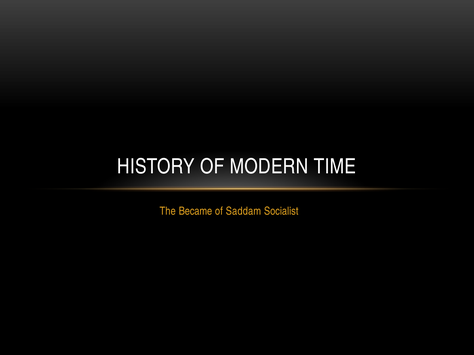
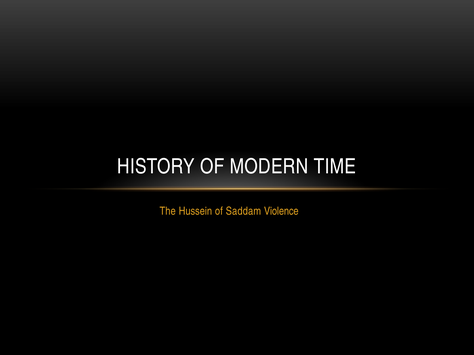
Became: Became -> Hussein (195, 211)
Socialist: Socialist -> Violence (281, 211)
